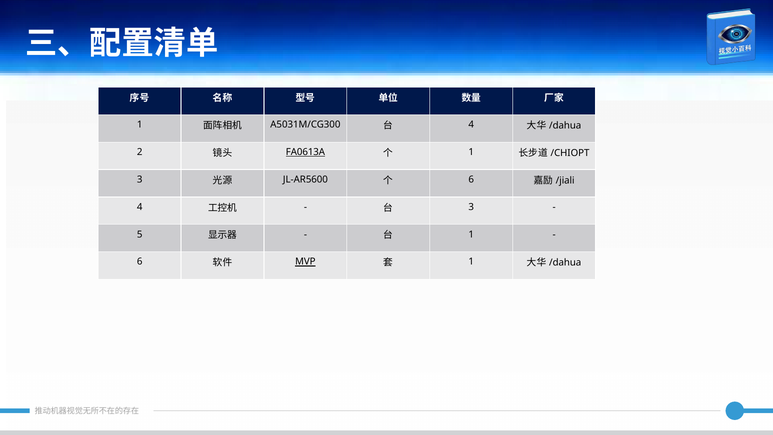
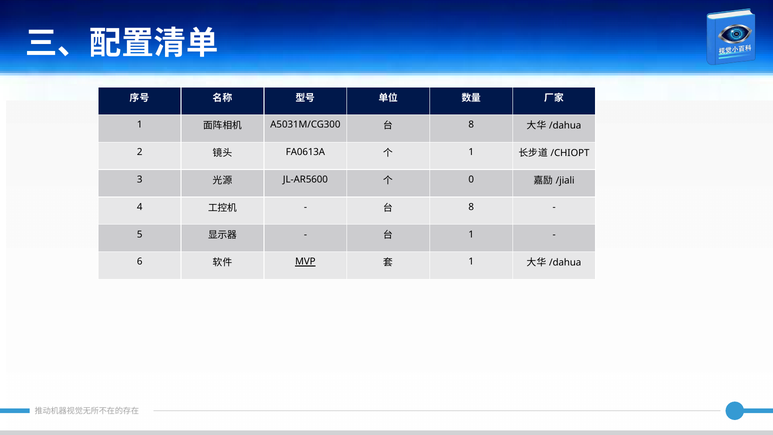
4: 4 -> 8 (471, 125)
FA0613A underline: present -> none (305, 152)
6: 6 -> 0 (471, 180)
3: 3 -> 8 (471, 207)
